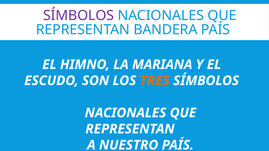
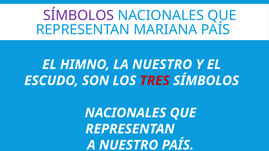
BANDERA: BANDERA -> MARIANA (165, 30)
LA MARIANA: MARIANA -> NUESTRO (162, 65)
TRES colour: orange -> red (155, 81)
